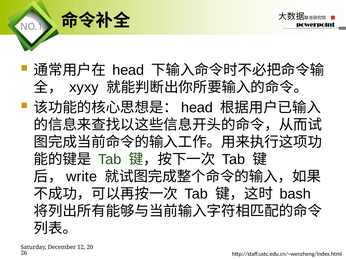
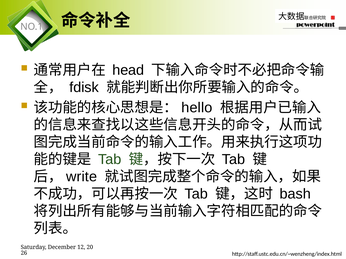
xyxy: xyxy -> fdisk (84, 88)
head: head -> hello (197, 108)
